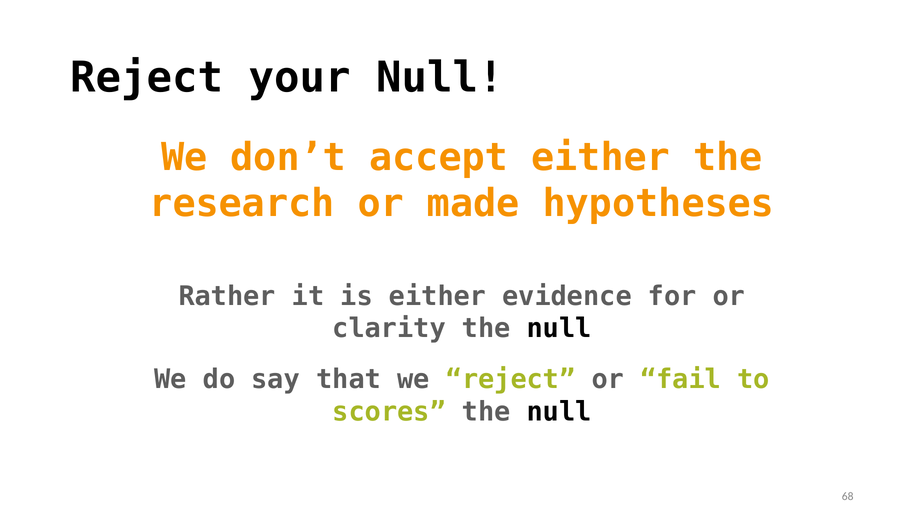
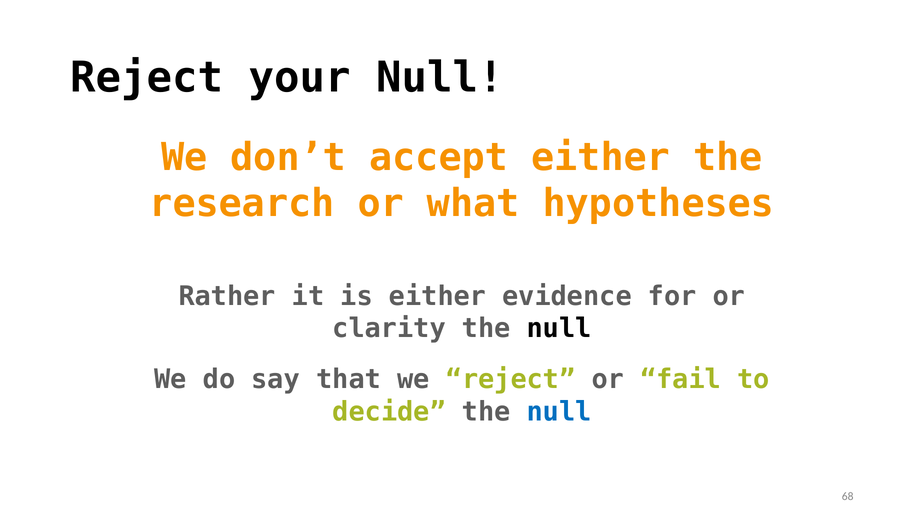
made: made -> what (473, 203)
scores: scores -> decide (389, 412)
null colour: black -> blue (559, 412)
